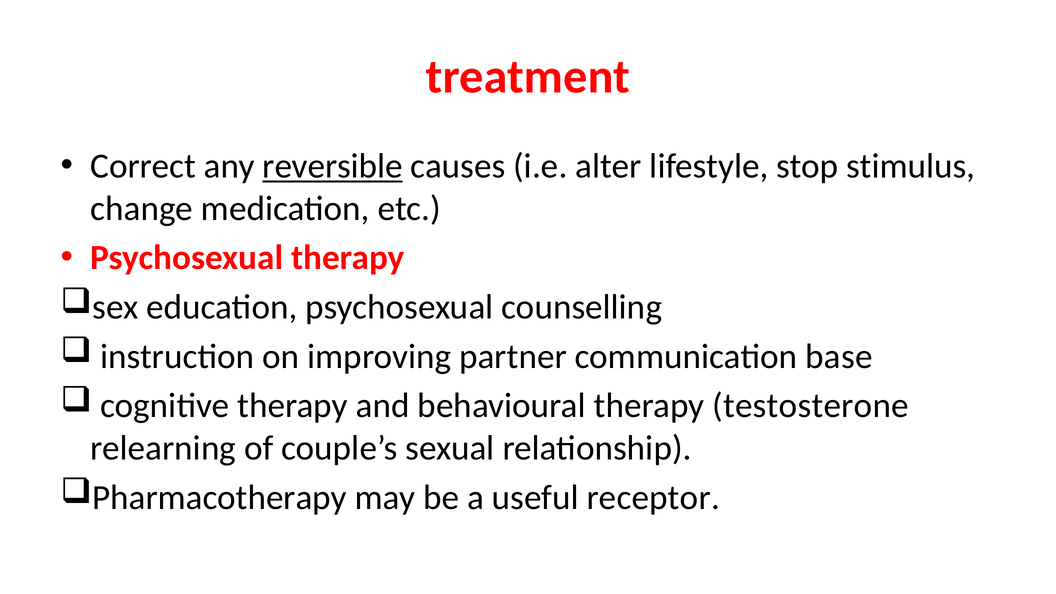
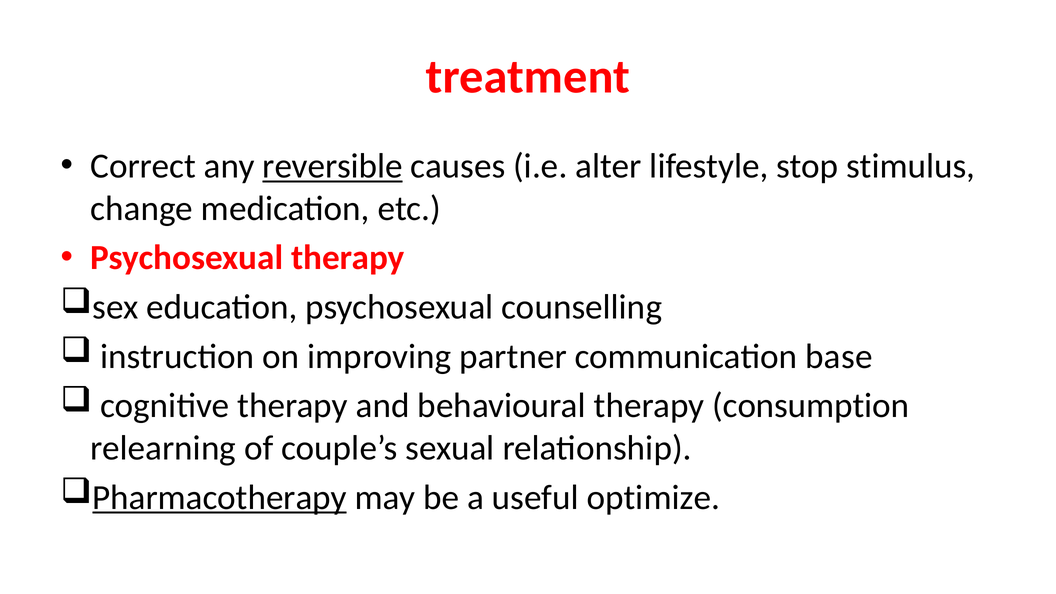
testosterone: testosterone -> consumption (811, 406)
Pharmacotherapy underline: none -> present (220, 497)
receptor: receptor -> optimize (653, 497)
